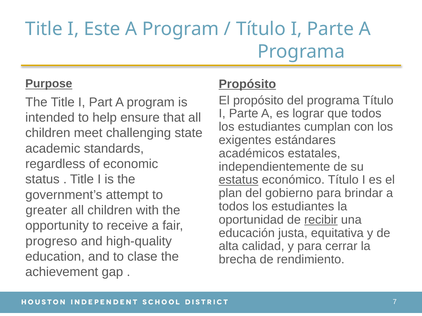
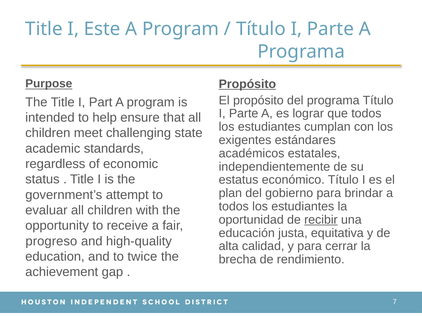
estatus underline: present -> none (239, 180)
greater: greater -> evaluar (46, 211)
clase: clase -> twice (142, 257)
